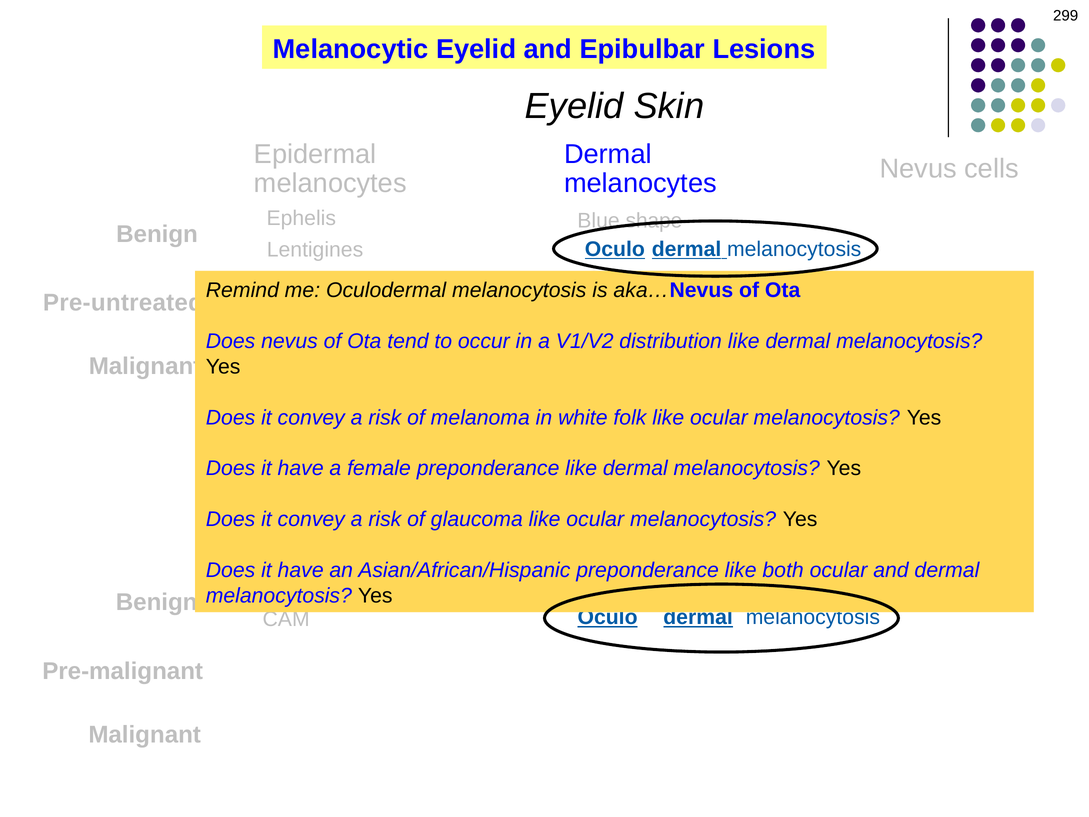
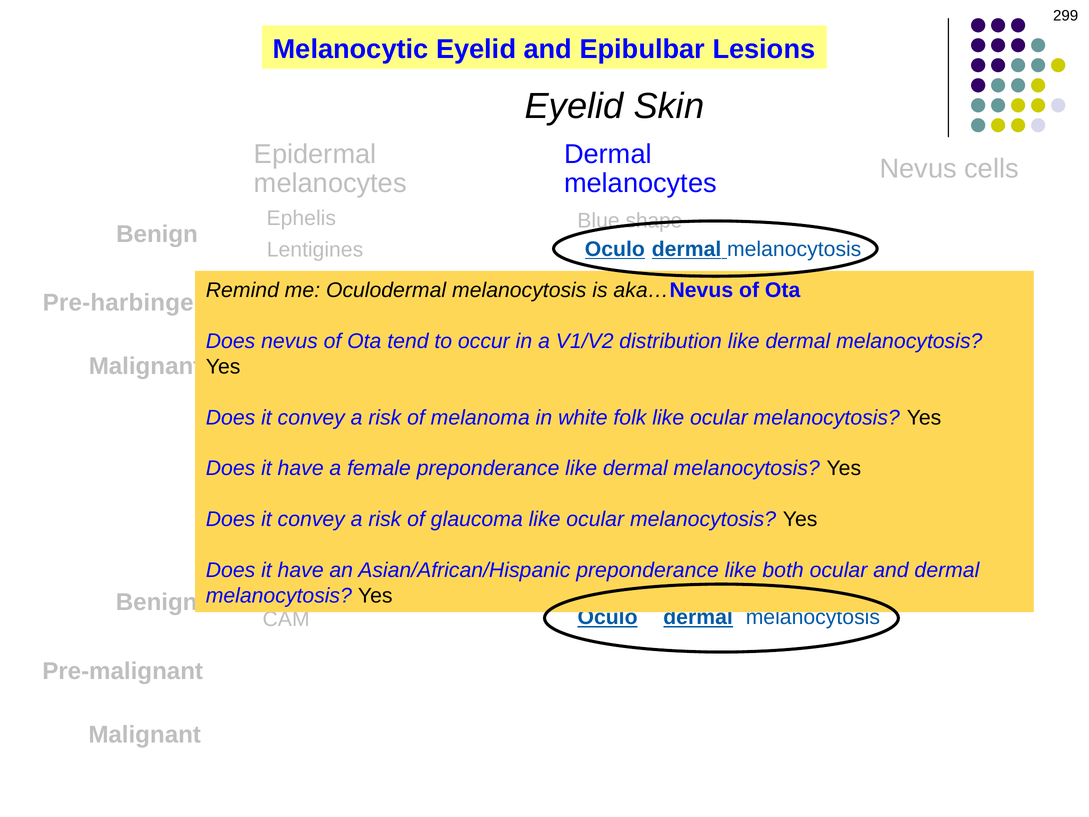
Pre-untreated: Pre-untreated -> Pre-harbinger (123, 303)
